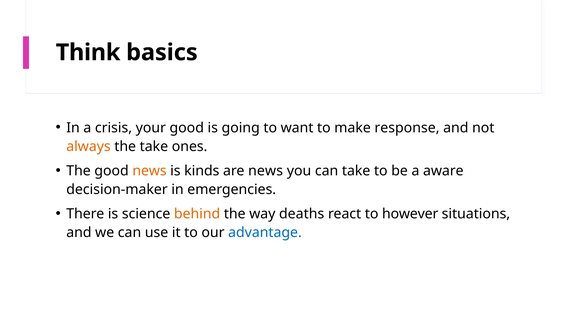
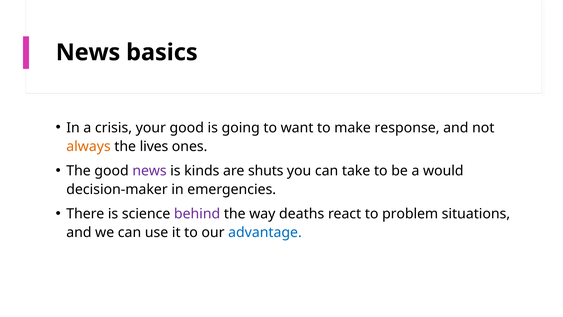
Think: Think -> News (88, 52)
the take: take -> lives (154, 146)
news colour: orange -> purple (150, 171)
are news: news -> shuts (266, 171)
aware: aware -> would (443, 171)
behind colour: orange -> purple (197, 214)
however: however -> problem (410, 214)
